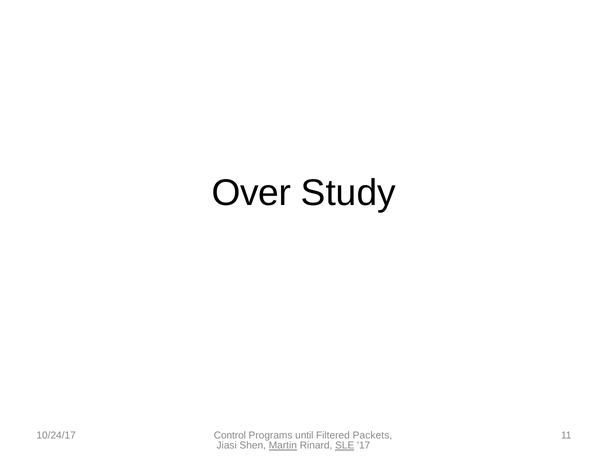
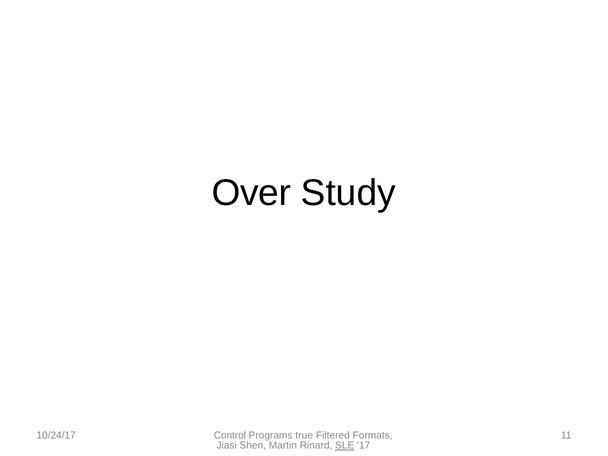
until: until -> true (304, 435)
Packets: Packets -> Formats (373, 435)
Martin underline: present -> none (283, 446)
